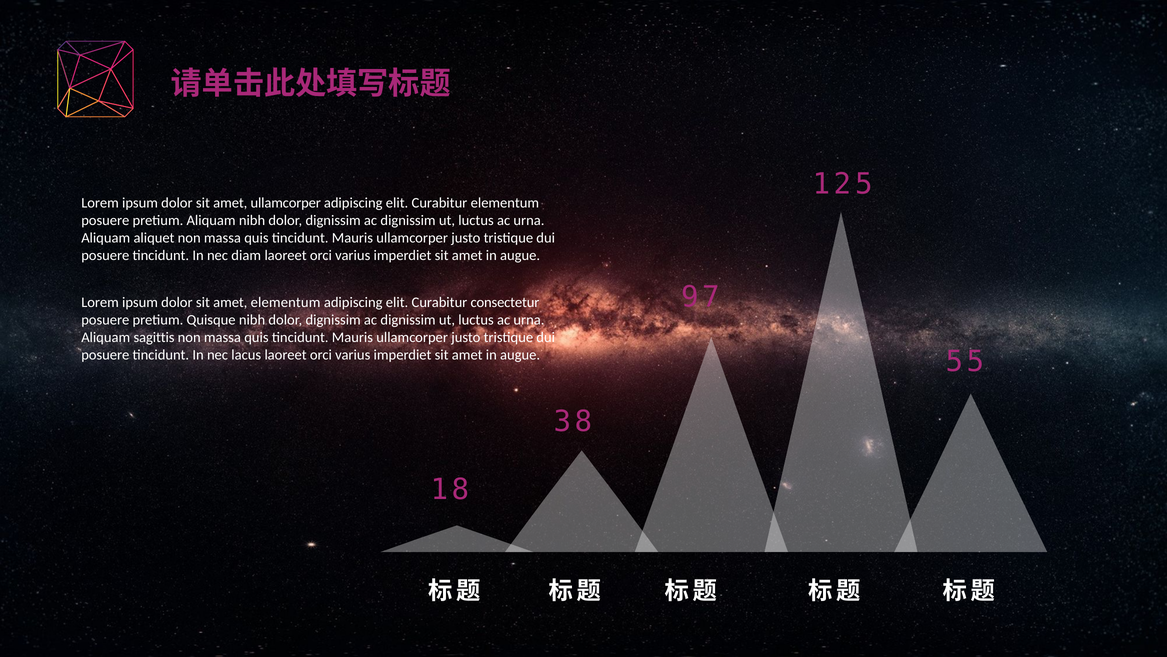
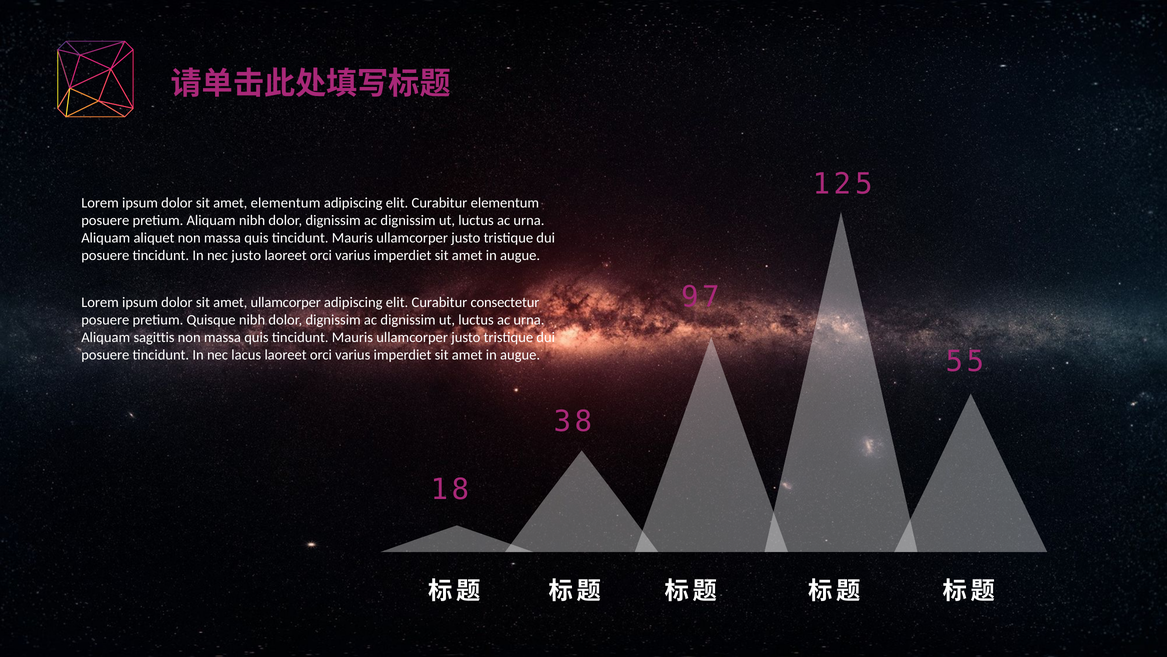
amet ullamcorper: ullamcorper -> elementum (286, 203)
nec diam: diam -> justo (246, 255)
amet elementum: elementum -> ullamcorper (286, 302)
